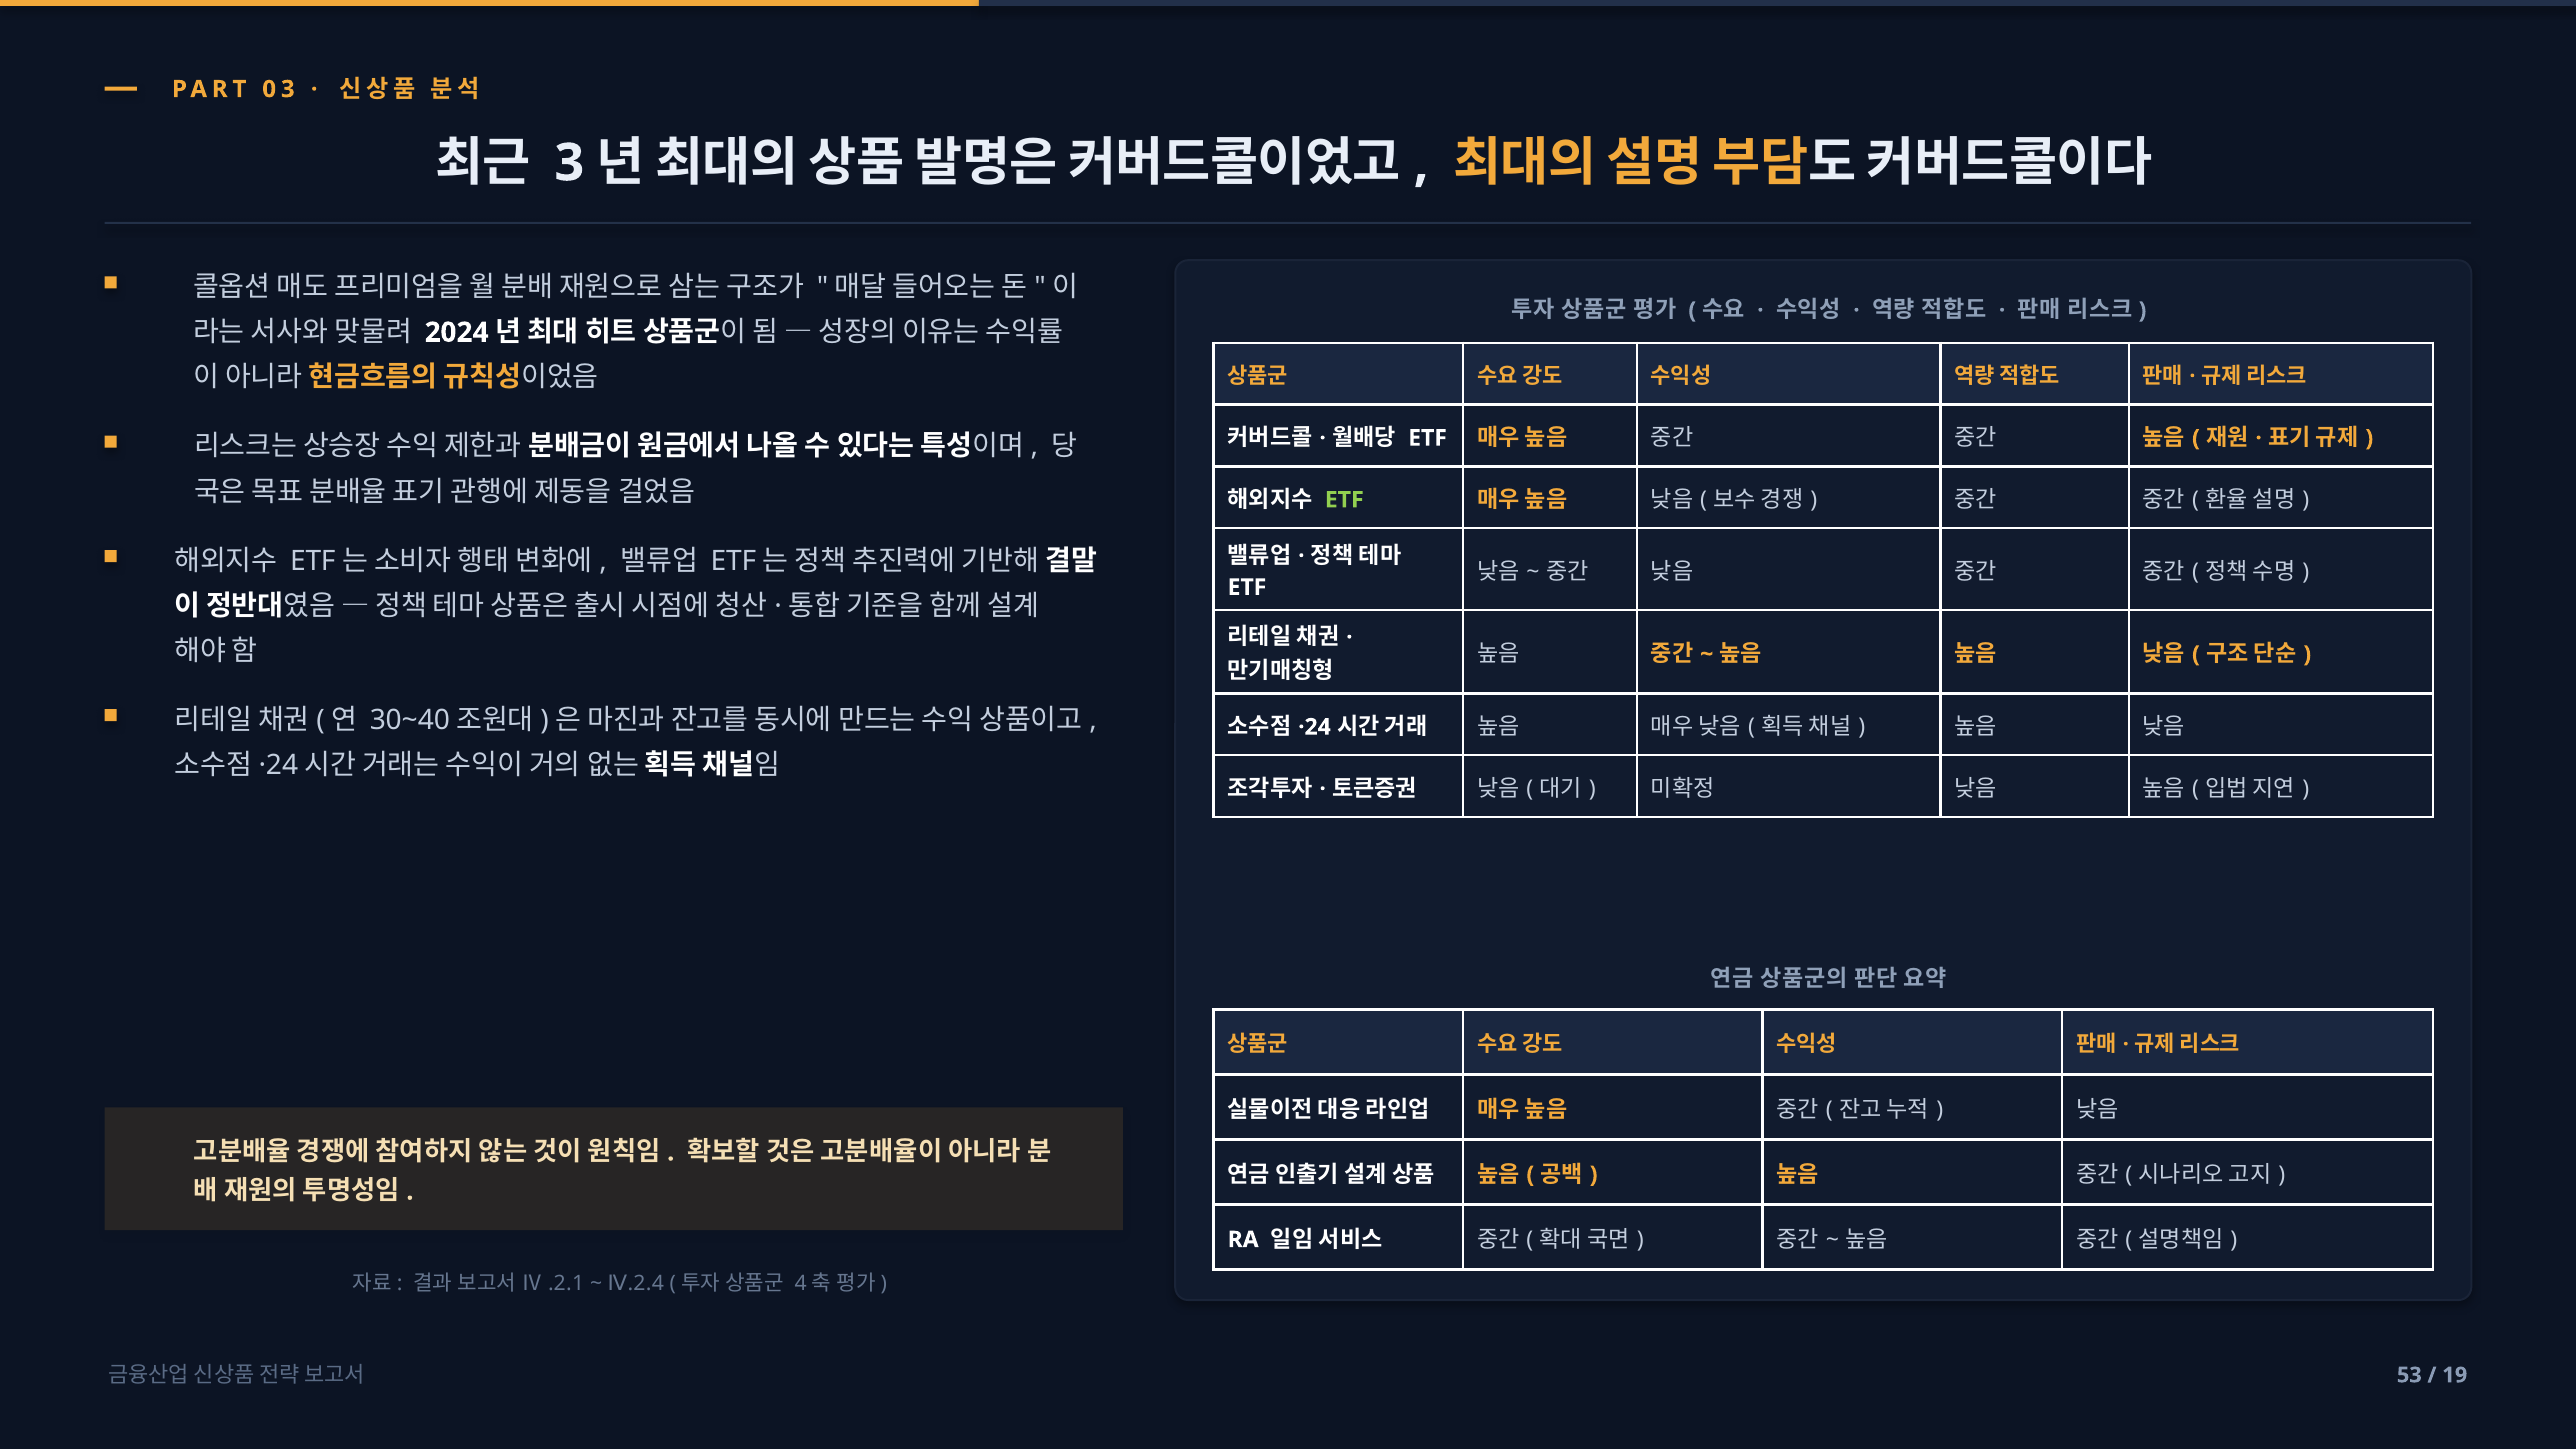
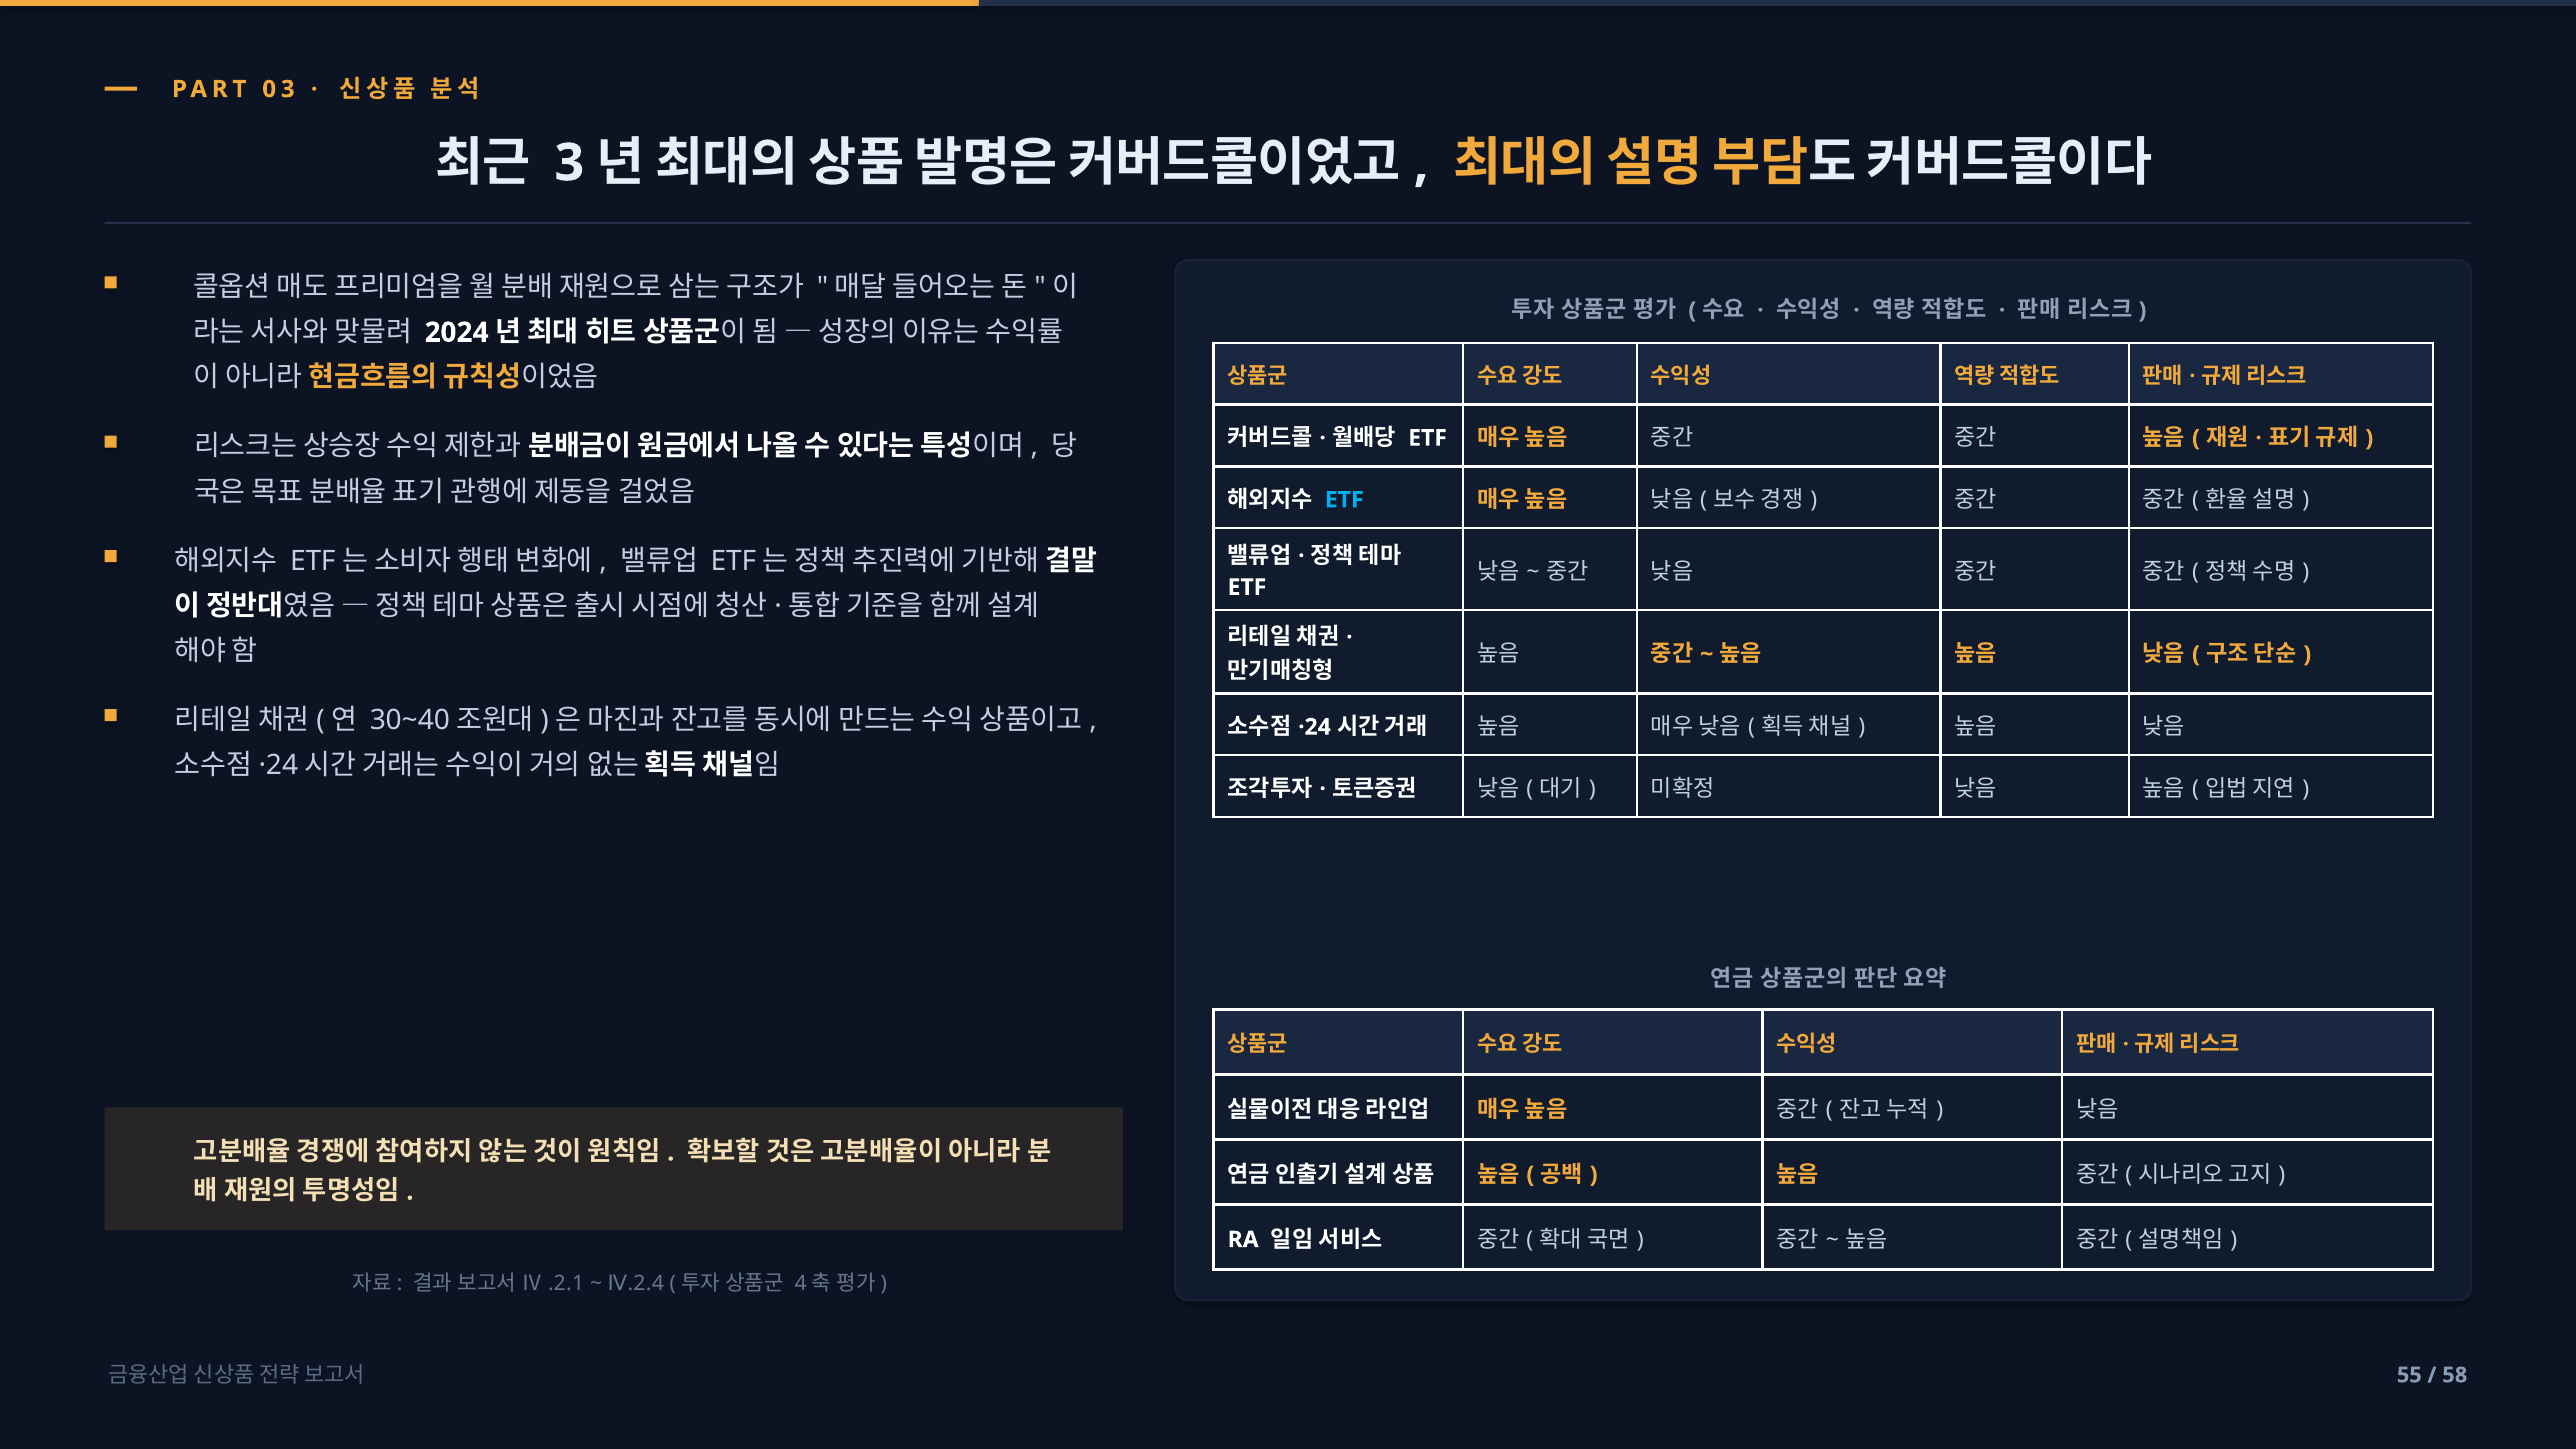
ETF colour: light green -> light blue (1344, 500)
53: 53 -> 55 (2409, 1375)
19: 19 -> 58 (2455, 1375)
